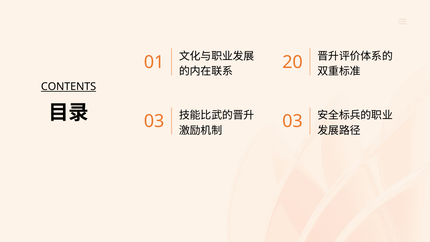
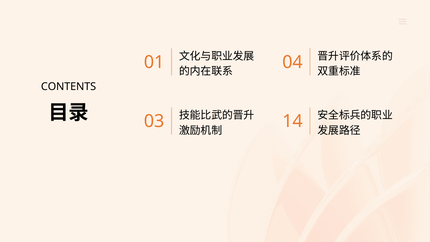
20: 20 -> 04 (292, 62)
CONTENTS underline: present -> none (69, 87)
03: 03 -> 14 (292, 121)
